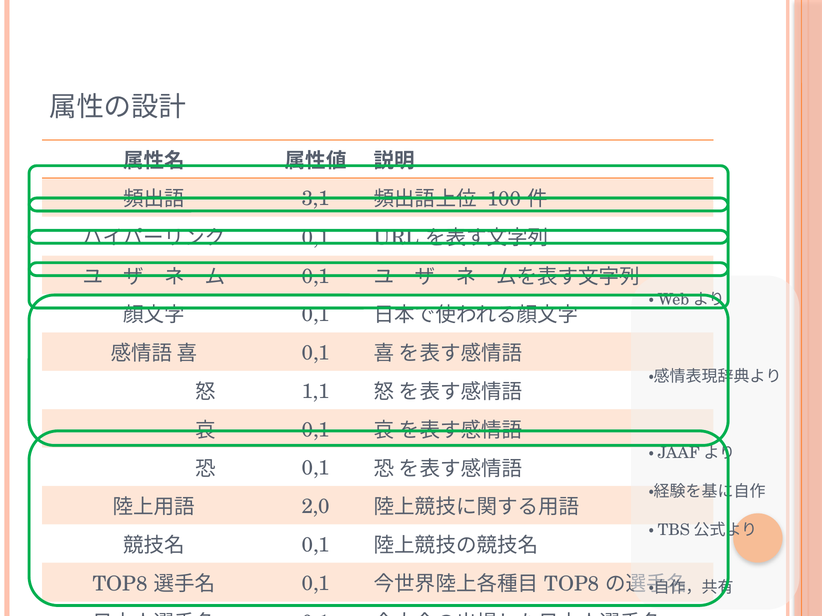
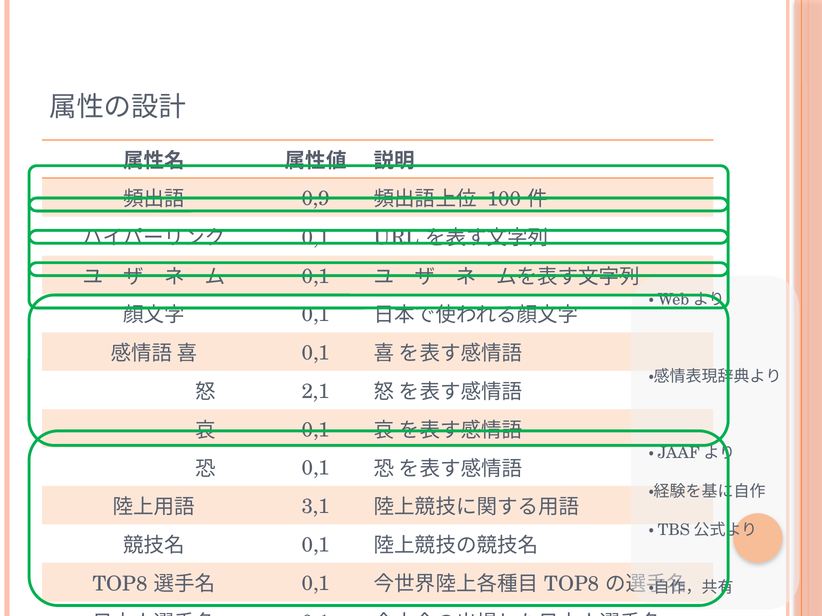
3,1: 3,1 -> 0,9 (316, 199)
1,1: 1,1 -> 2,1 (316, 392)
2,0: 2,0 -> 3,1 (316, 507)
